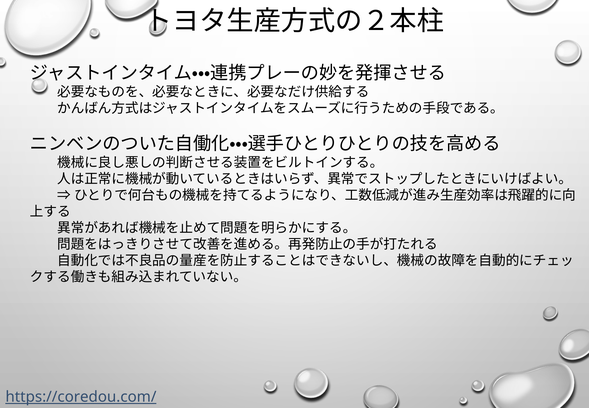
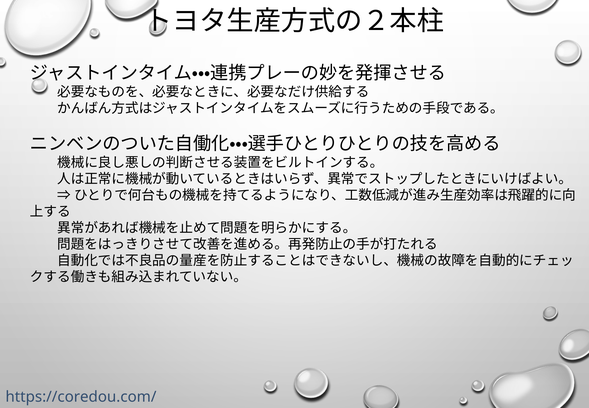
https://coredou.com/ underline: present -> none (81, 397)
